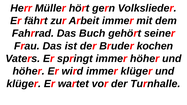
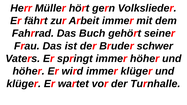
kochen: kochen -> schwer (155, 46)
